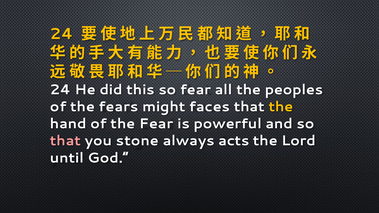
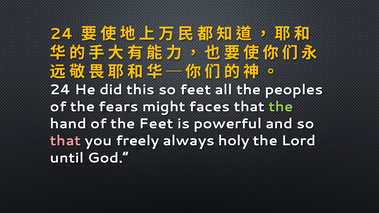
so fear: fear -> feet (196, 90)
the colour: yellow -> light green (281, 107)
the Fear: Fear -> Feet (156, 124)
stone: stone -> freely (138, 141)
acts: acts -> holy (234, 141)
